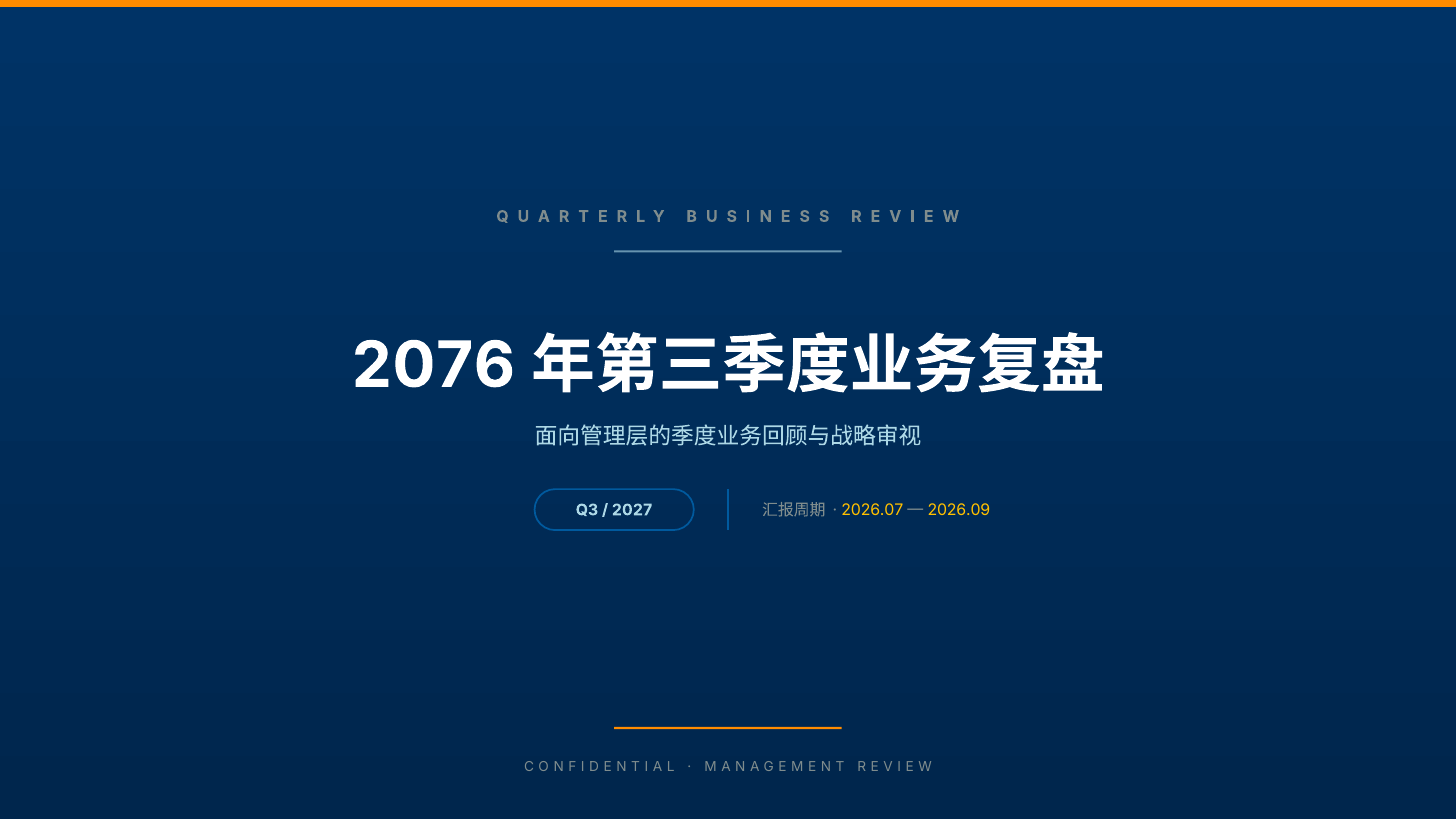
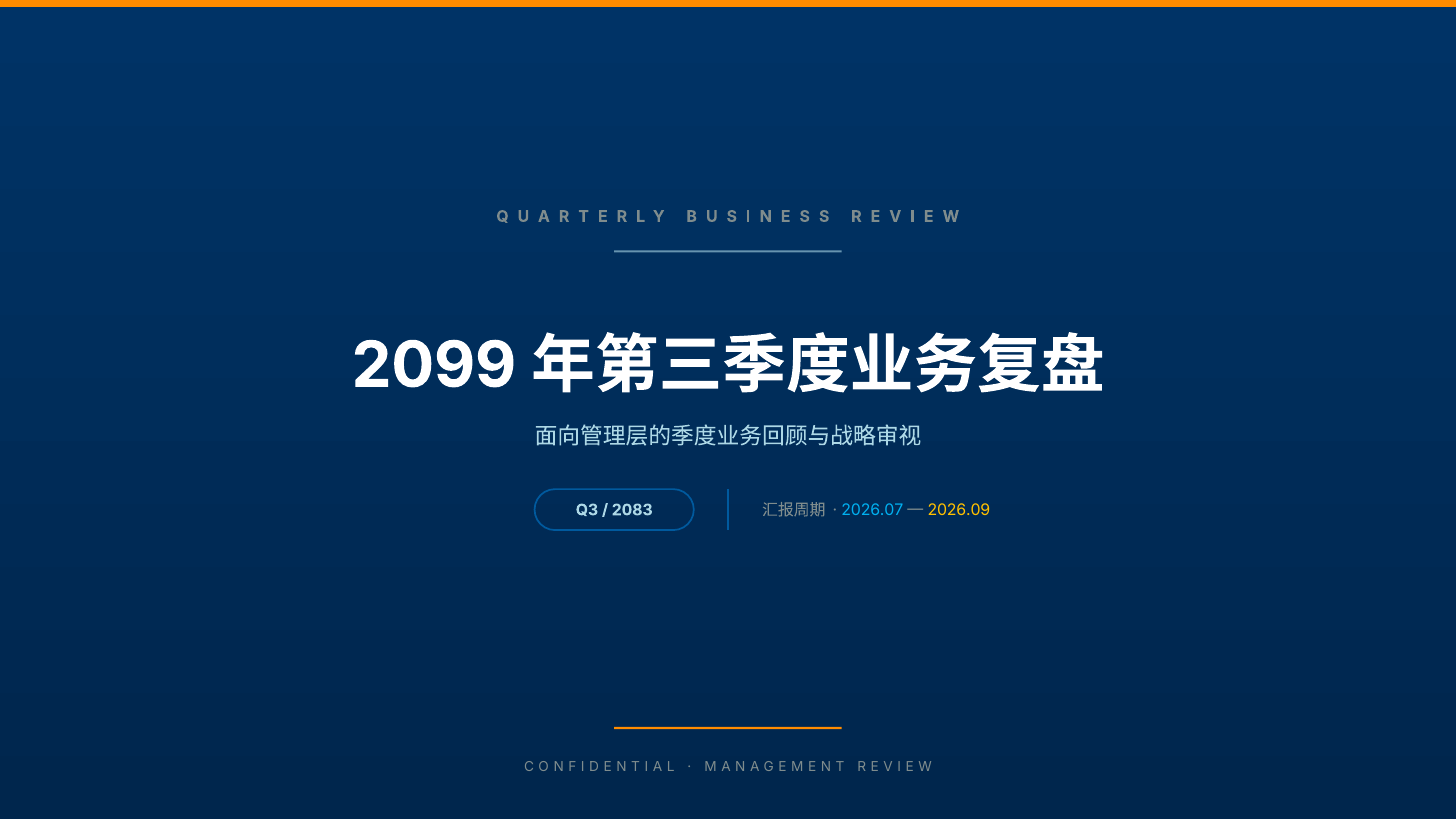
2076: 2076 -> 2099 (434, 366)
2027: 2027 -> 2083 (632, 510)
2026.07 colour: yellow -> light blue (872, 510)
